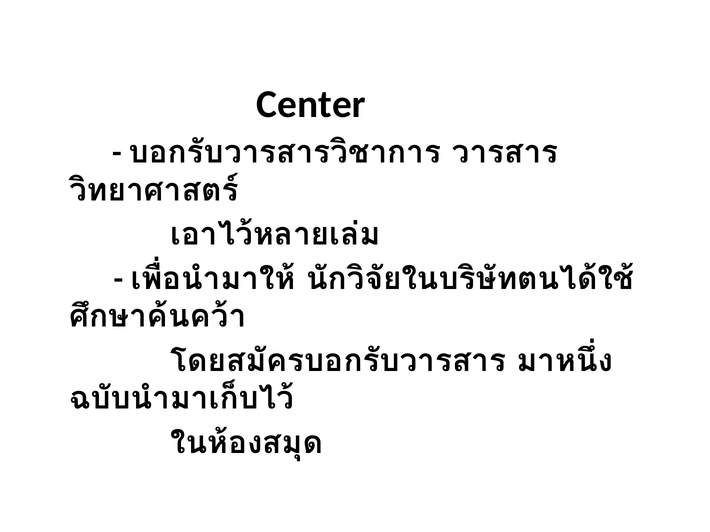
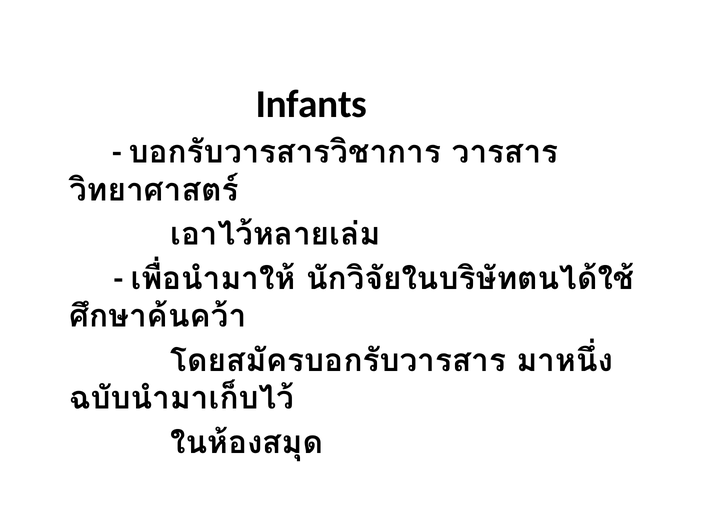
Center: Center -> Infants (311, 104)
